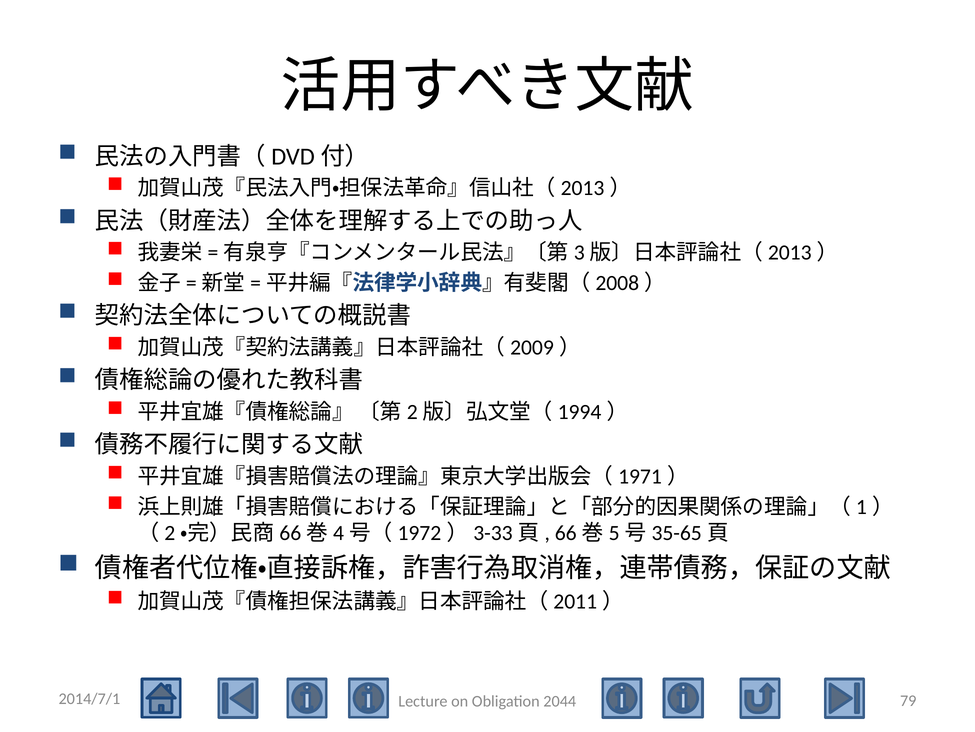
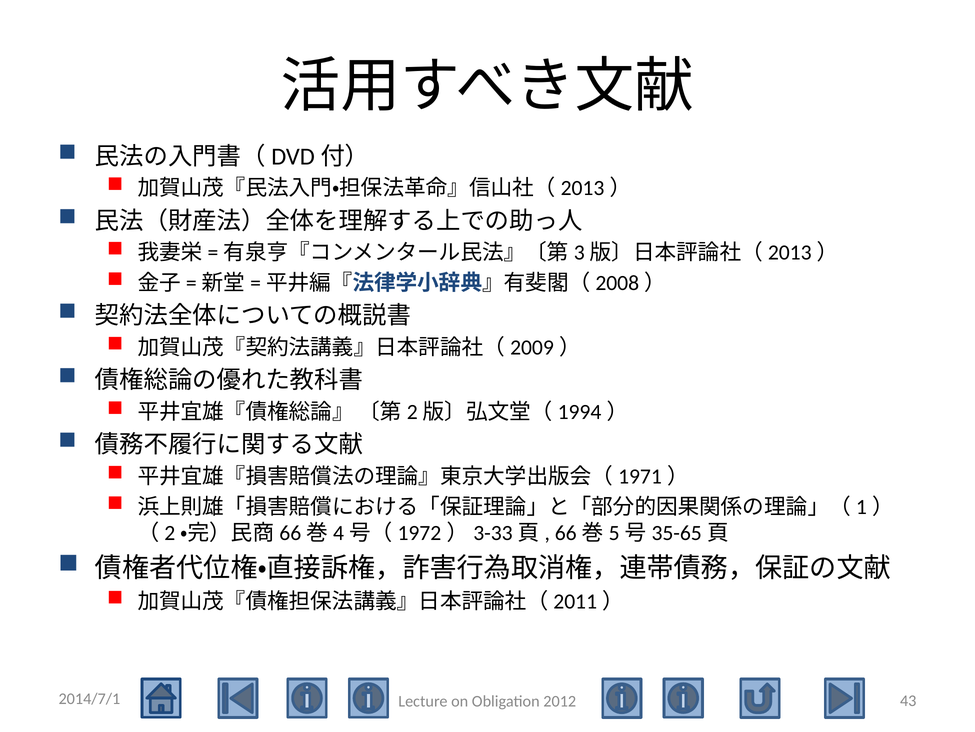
79: 79 -> 43 (908, 700)
2044: 2044 -> 2012 (560, 701)
